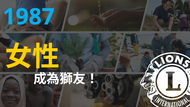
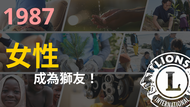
1987 colour: light blue -> pink (29, 17)
